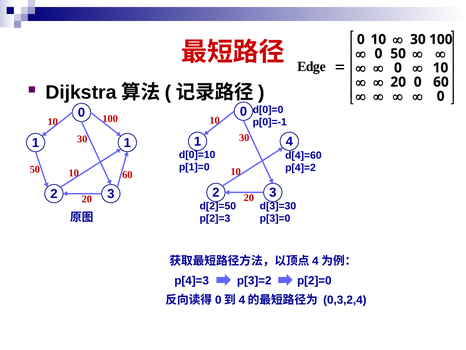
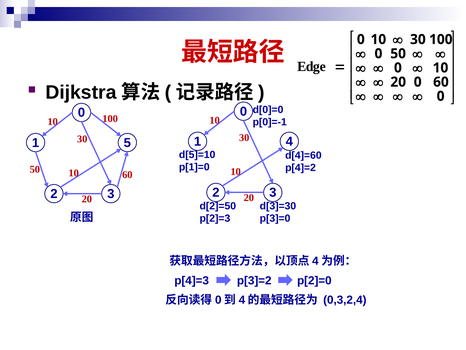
1 1: 1 -> 5 (127, 143)
d[0]=10: d[0]=10 -> d[5]=10 (197, 154)
